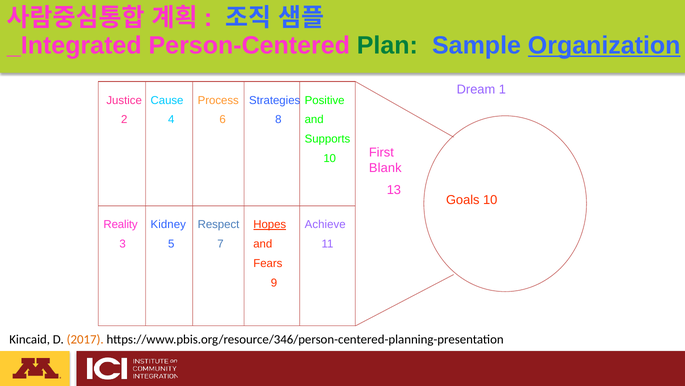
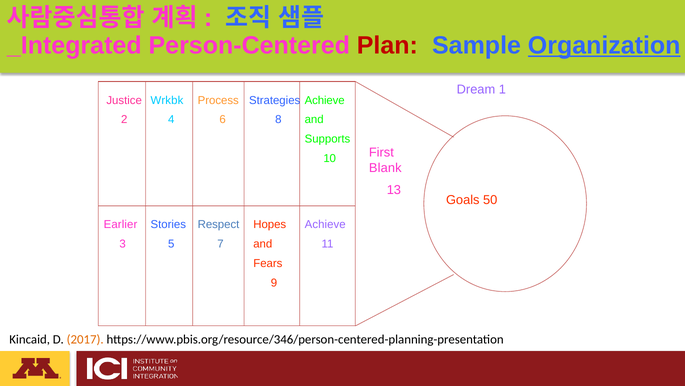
Plan colour: green -> red (387, 46)
Cause: Cause -> Wrkbk (167, 100)
Positive: Positive -> Achieve (325, 100)
Goals 10: 10 -> 50 (490, 199)
Reality: Reality -> Earlier (120, 224)
Kidney: Kidney -> Stories (168, 224)
Hopes underline: present -> none (270, 224)
